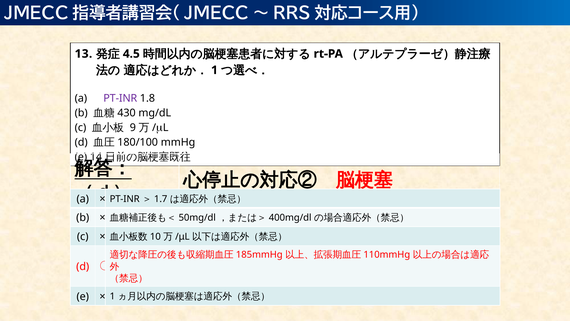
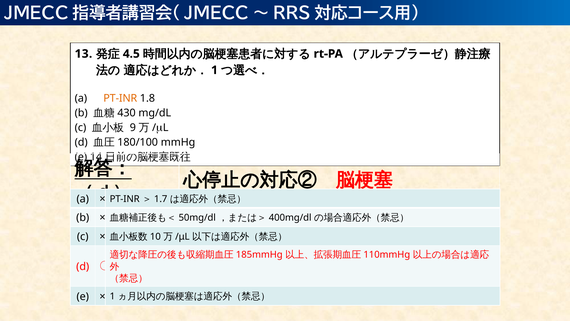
PT-INR colour: purple -> orange (120, 98)
